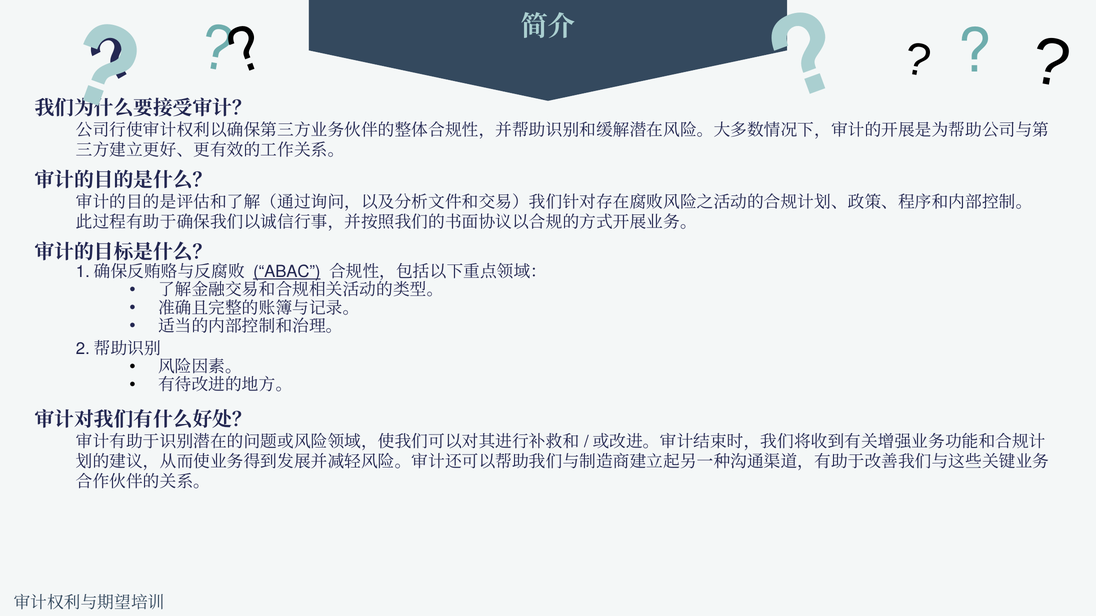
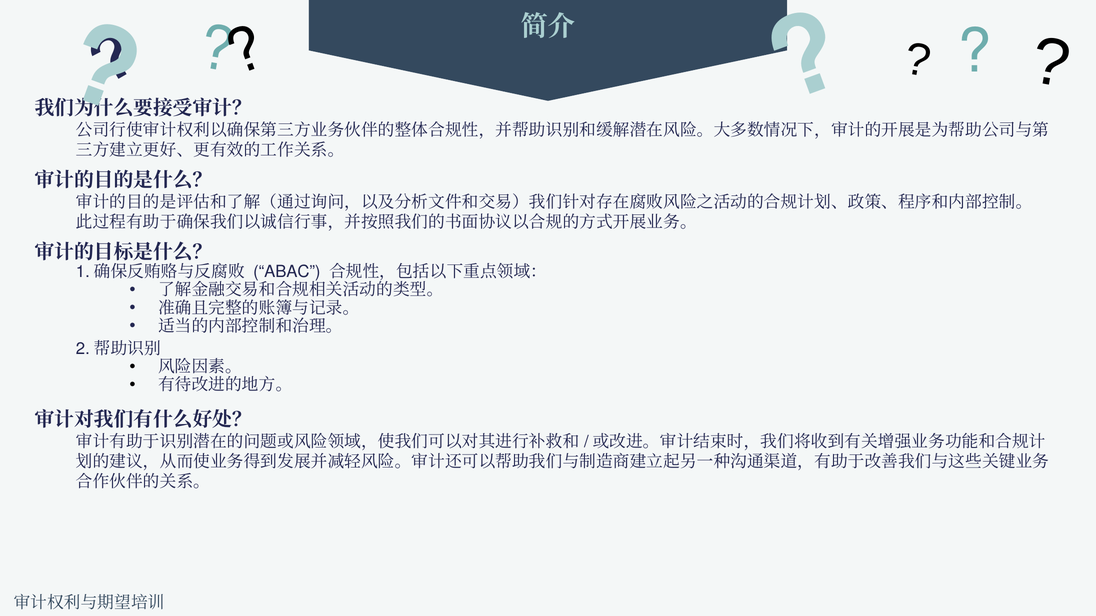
ABAC underline: present -> none (287, 272)
